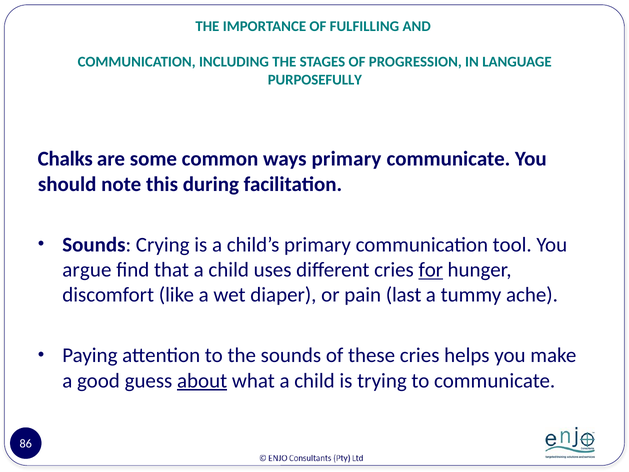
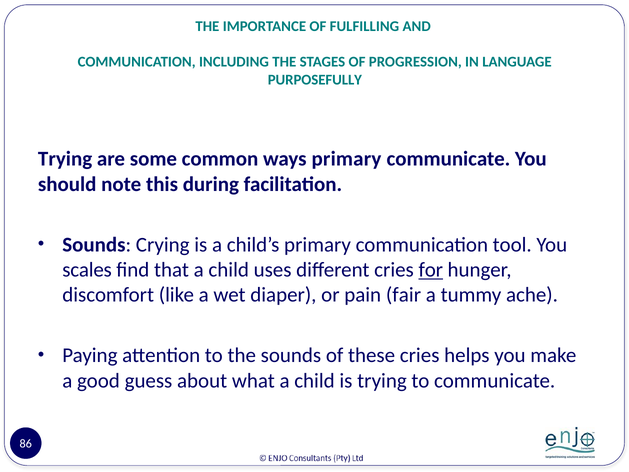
Chalks: Chalks -> Trying (65, 159)
argue: argue -> scales (87, 270)
last: last -> fair (404, 295)
about underline: present -> none (202, 381)
